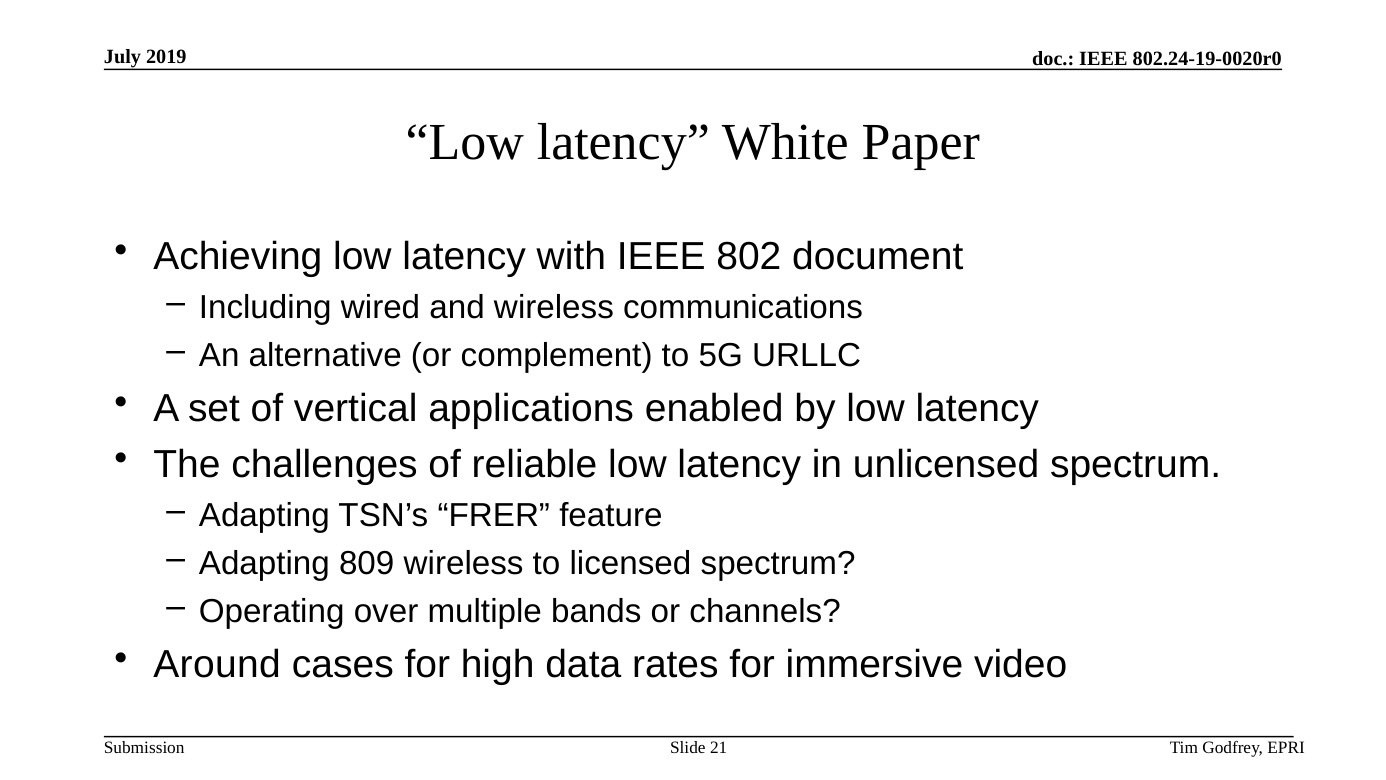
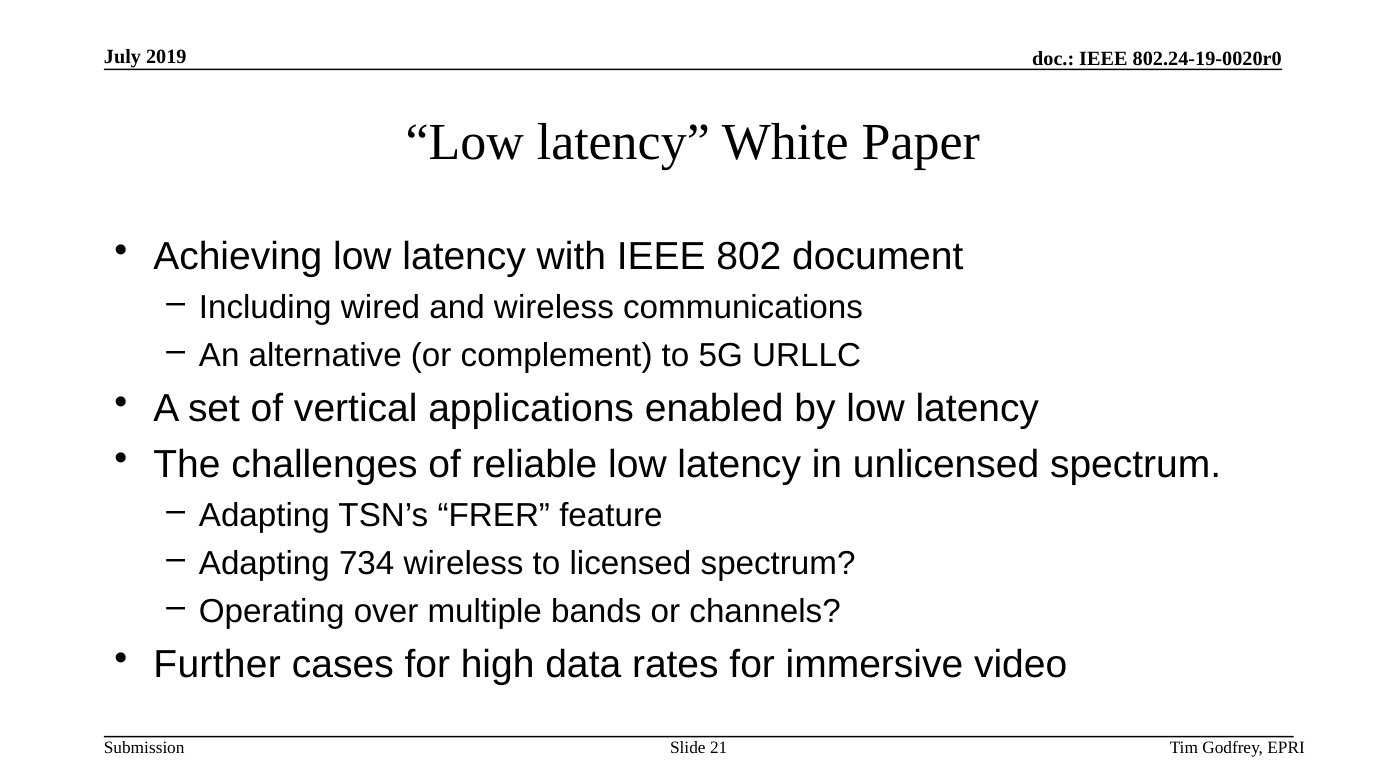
809: 809 -> 734 (367, 564)
Around: Around -> Further (217, 664)
